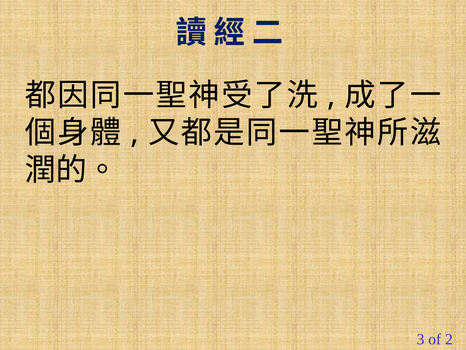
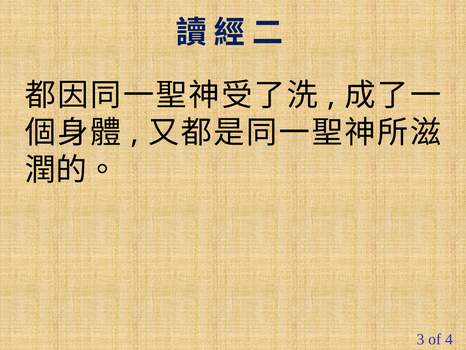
2: 2 -> 4 (449, 339)
